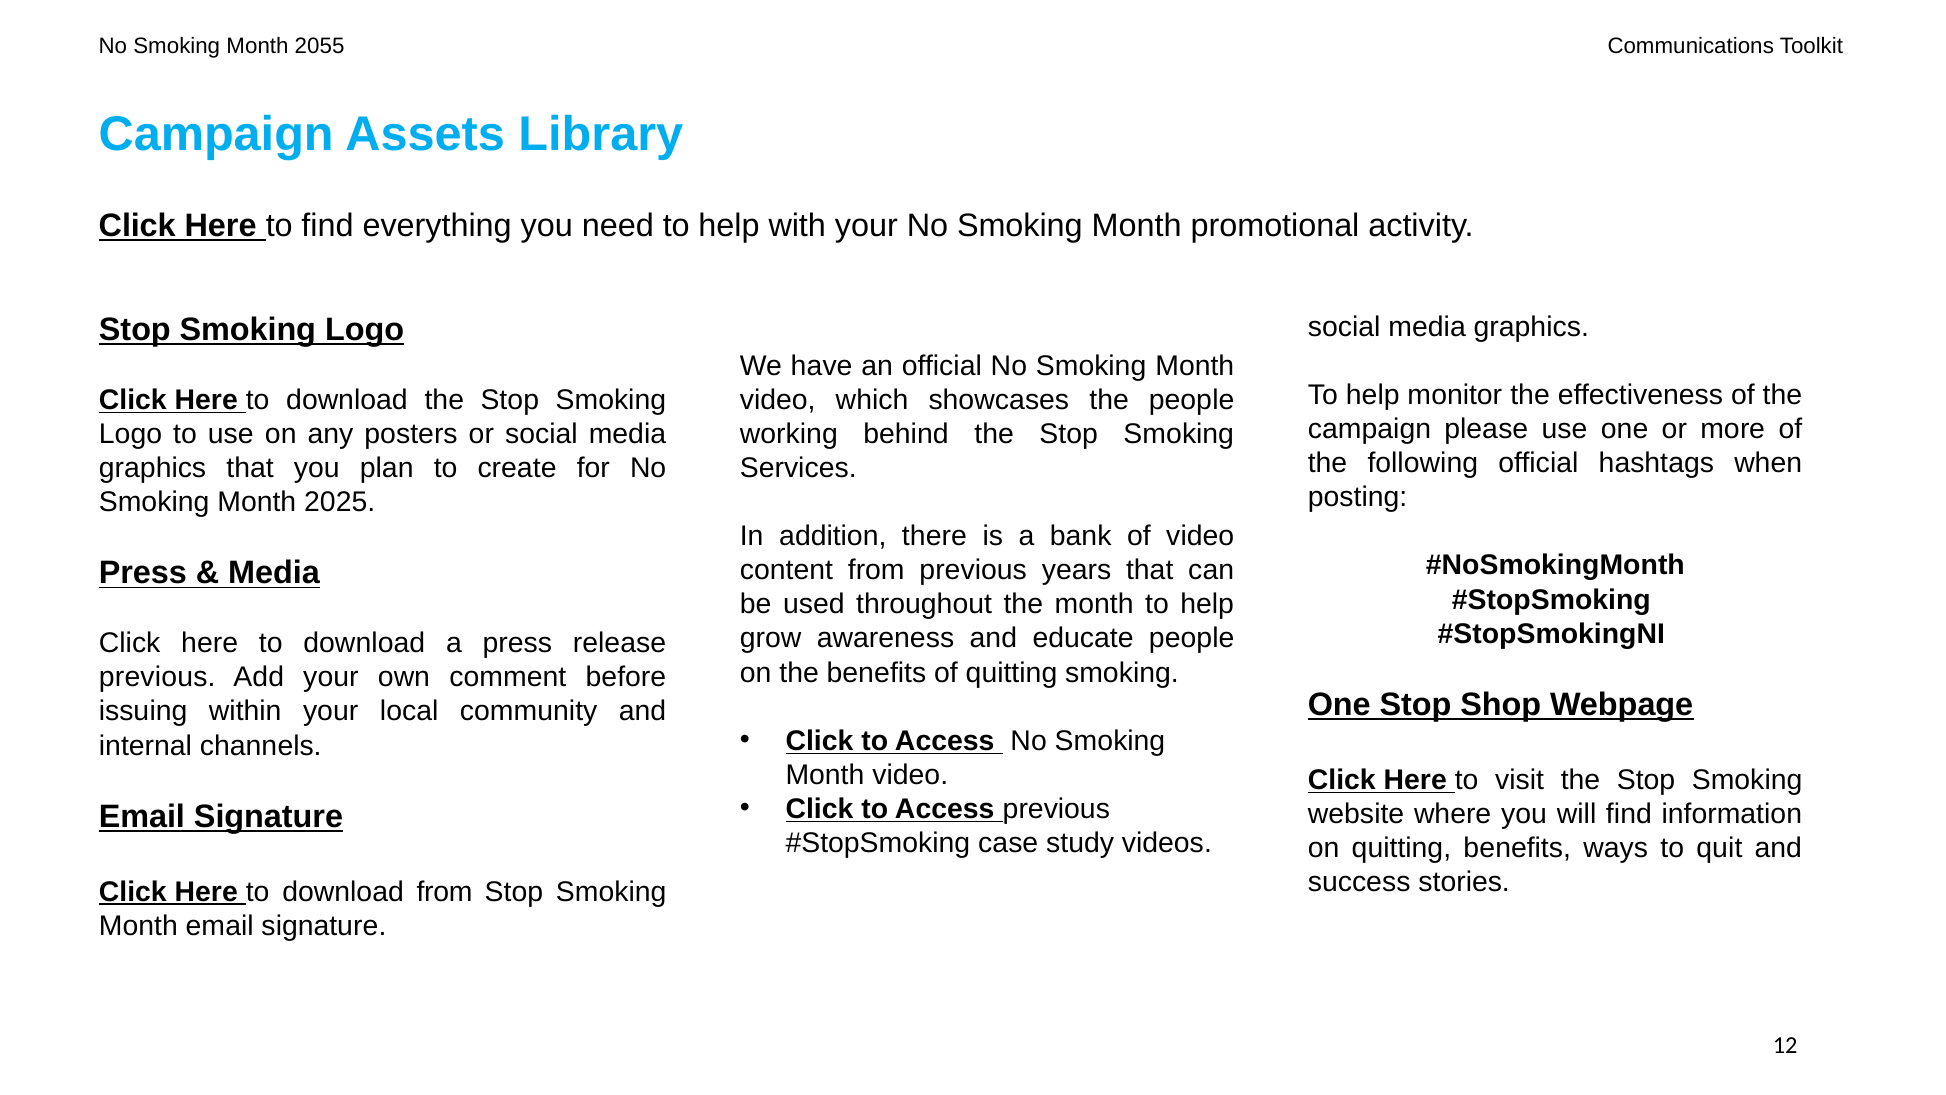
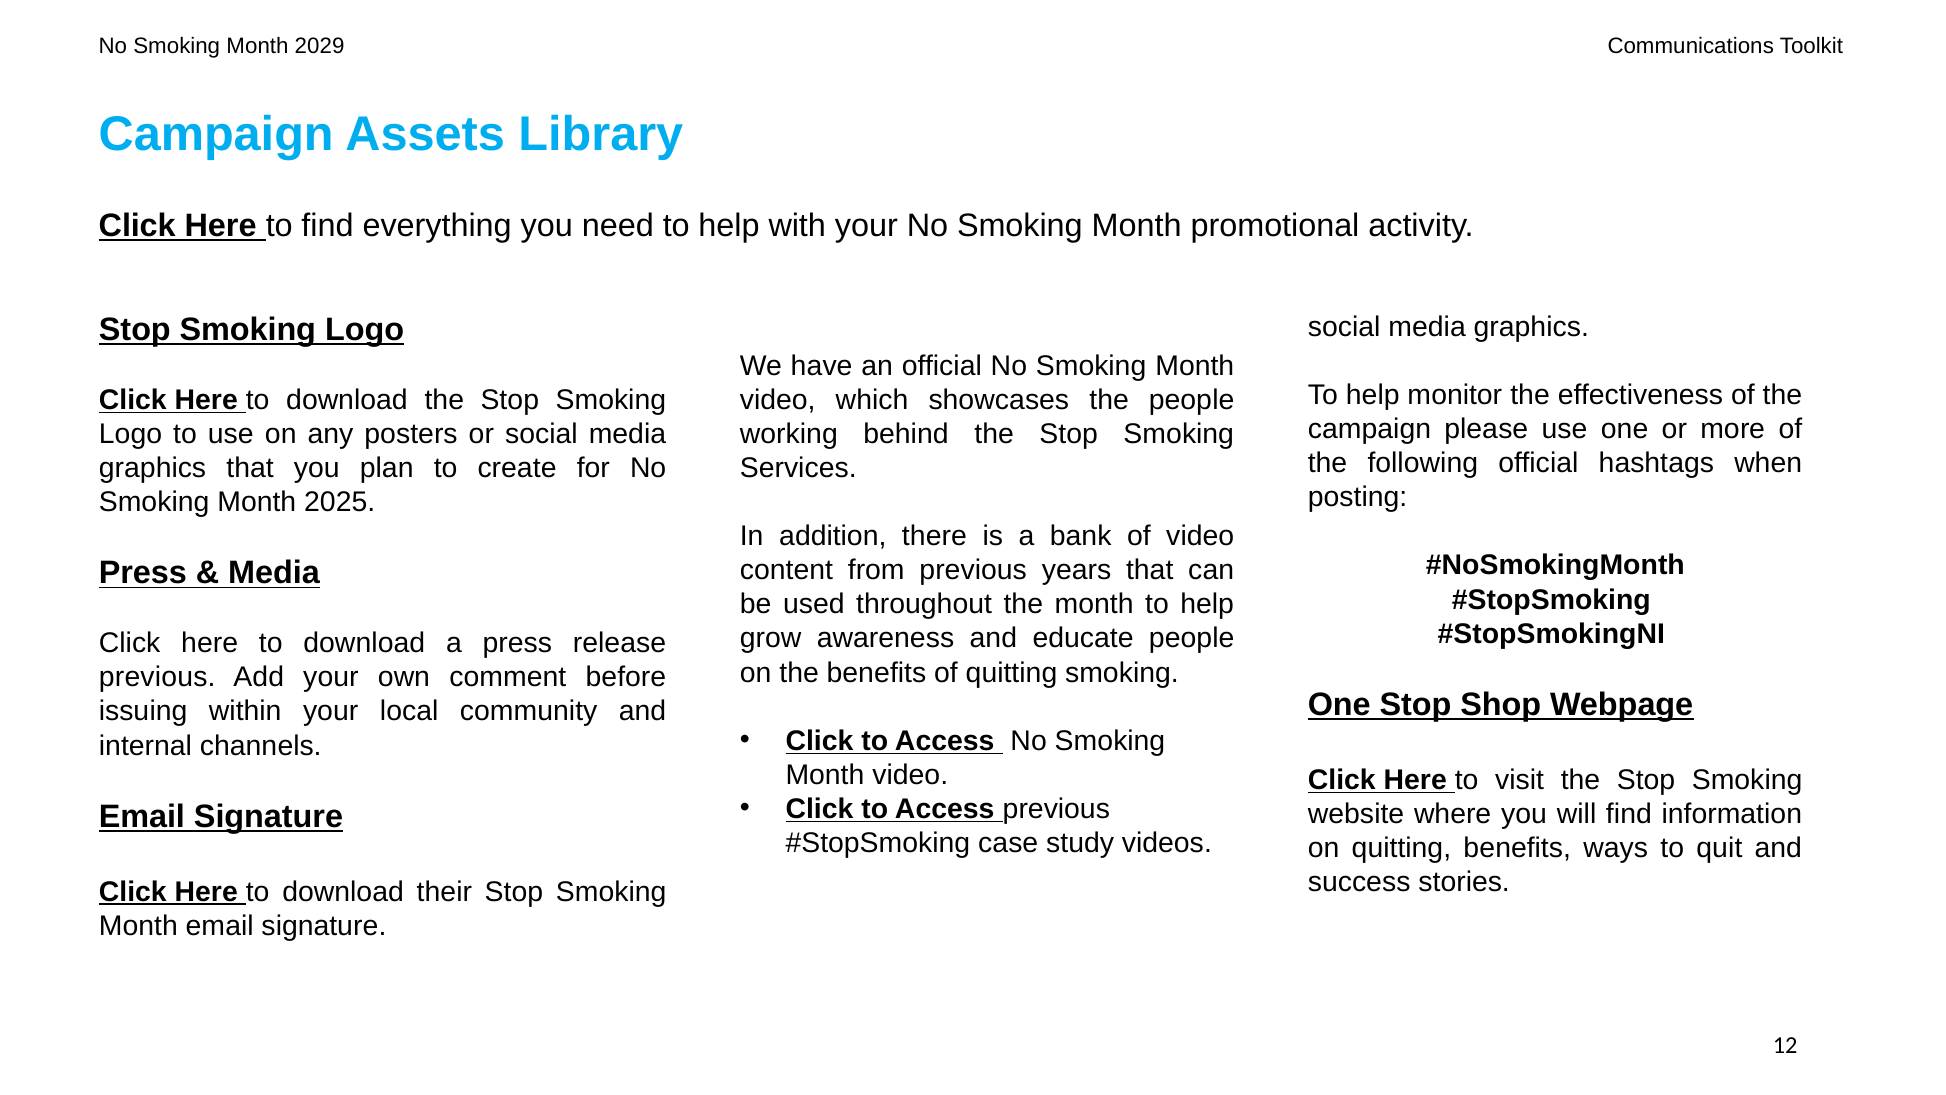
2055: 2055 -> 2029 (320, 46)
download from: from -> their (444, 891)
